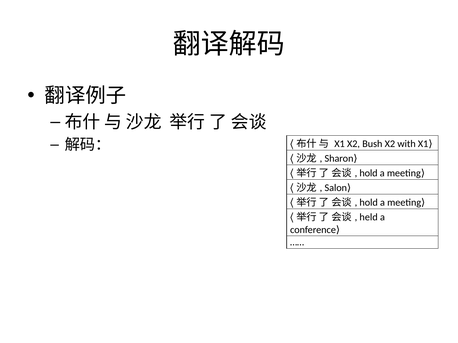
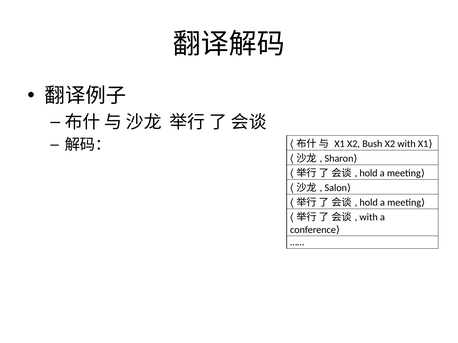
held: held -> with (369, 217)
